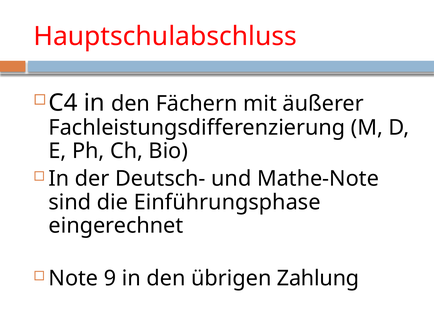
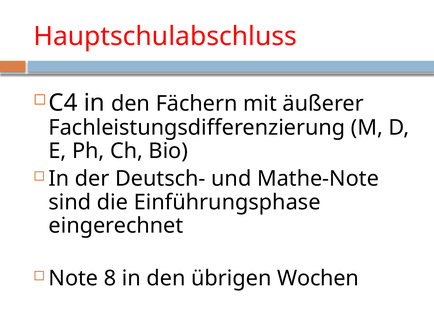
9: 9 -> 8 (110, 278)
Zahlung: Zahlung -> Wochen (318, 278)
